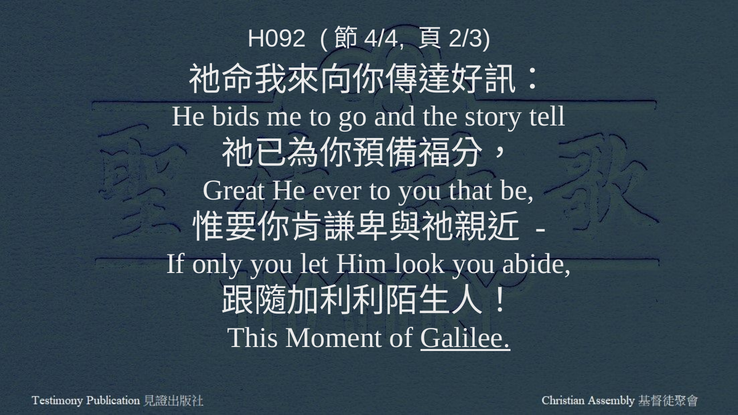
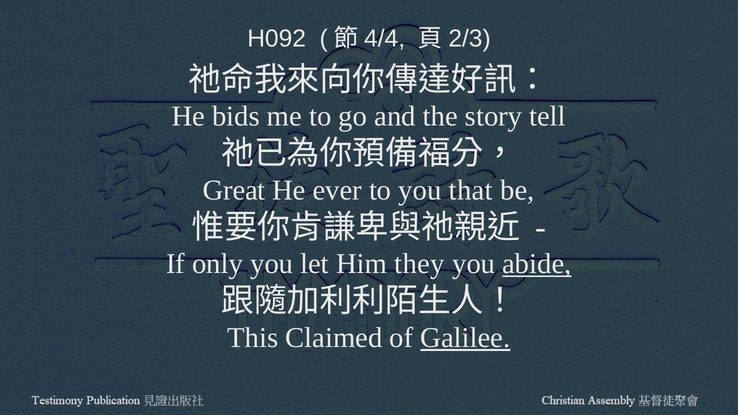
look: look -> they (419, 264)
abide underline: none -> present (537, 264)
Moment: Moment -> Claimed (334, 338)
